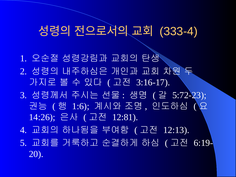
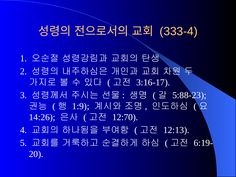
5:72-23: 5:72-23 -> 5:88-23 (189, 95)
1:6: 1:6 -> 1:9 (81, 106)
12:81: 12:81 -> 12:70 (125, 117)
